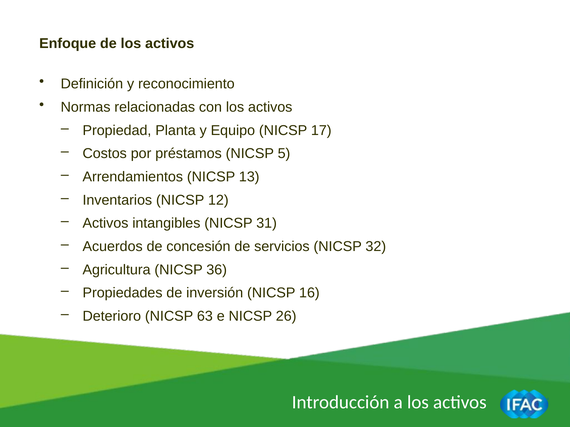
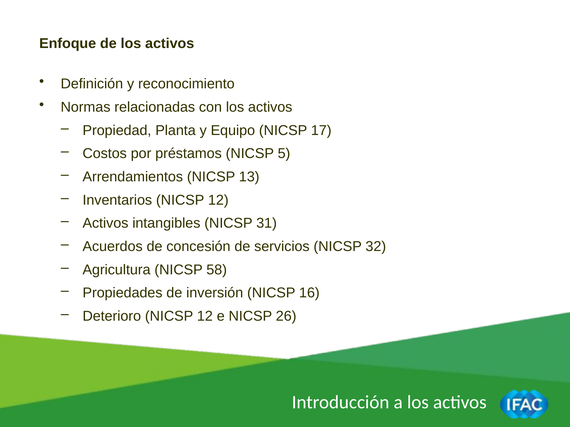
36: 36 -> 58 (217, 270)
Deterioro NICSP 63: 63 -> 12 (205, 317)
